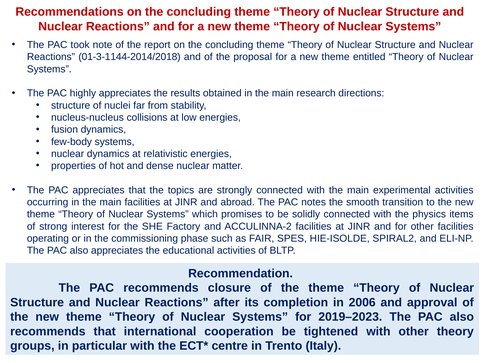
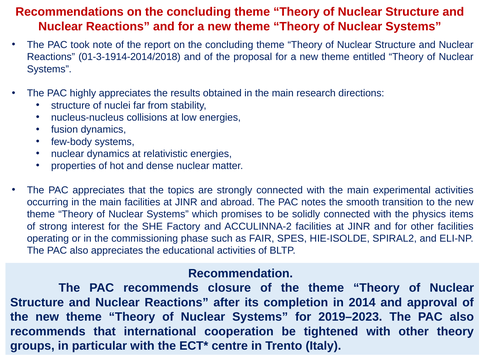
01-3-1144-2014/2018: 01-3-1144-2014/2018 -> 01-3-1914-2014/2018 (130, 57)
2006: 2006 -> 2014 (362, 302)
